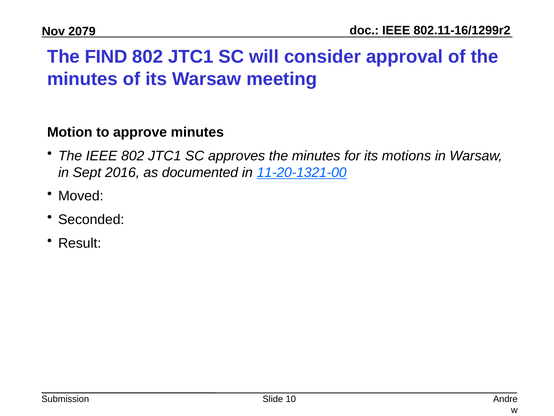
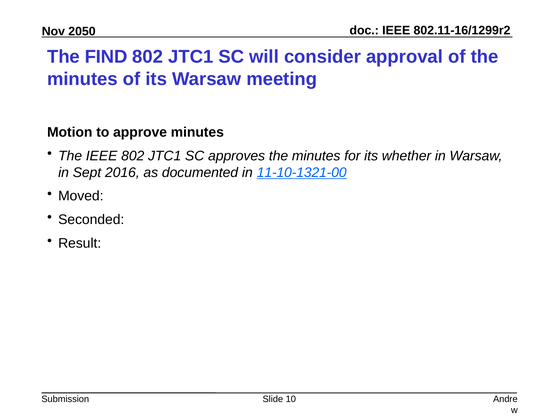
2079: 2079 -> 2050 (82, 31)
motions: motions -> whether (407, 156)
11-20-1321-00: 11-20-1321-00 -> 11-10-1321-00 (302, 172)
